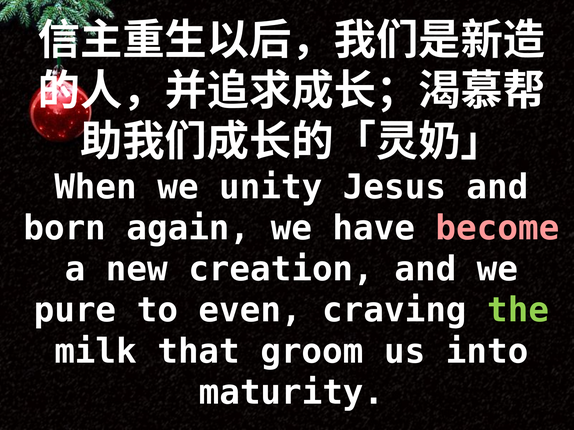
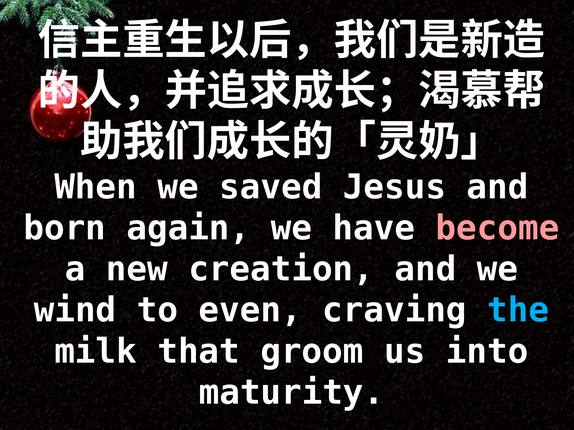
unity: unity -> saved (271, 187)
pure: pure -> wind (75, 311)
the colour: light green -> light blue (518, 311)
